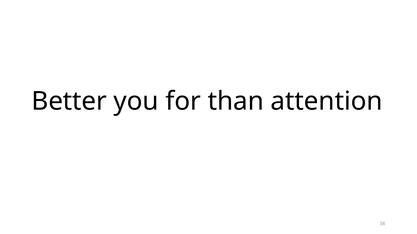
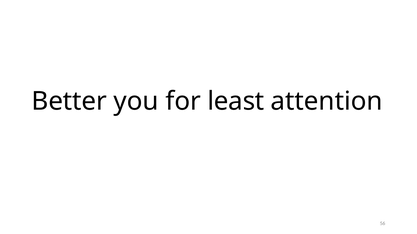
than: than -> least (236, 101)
